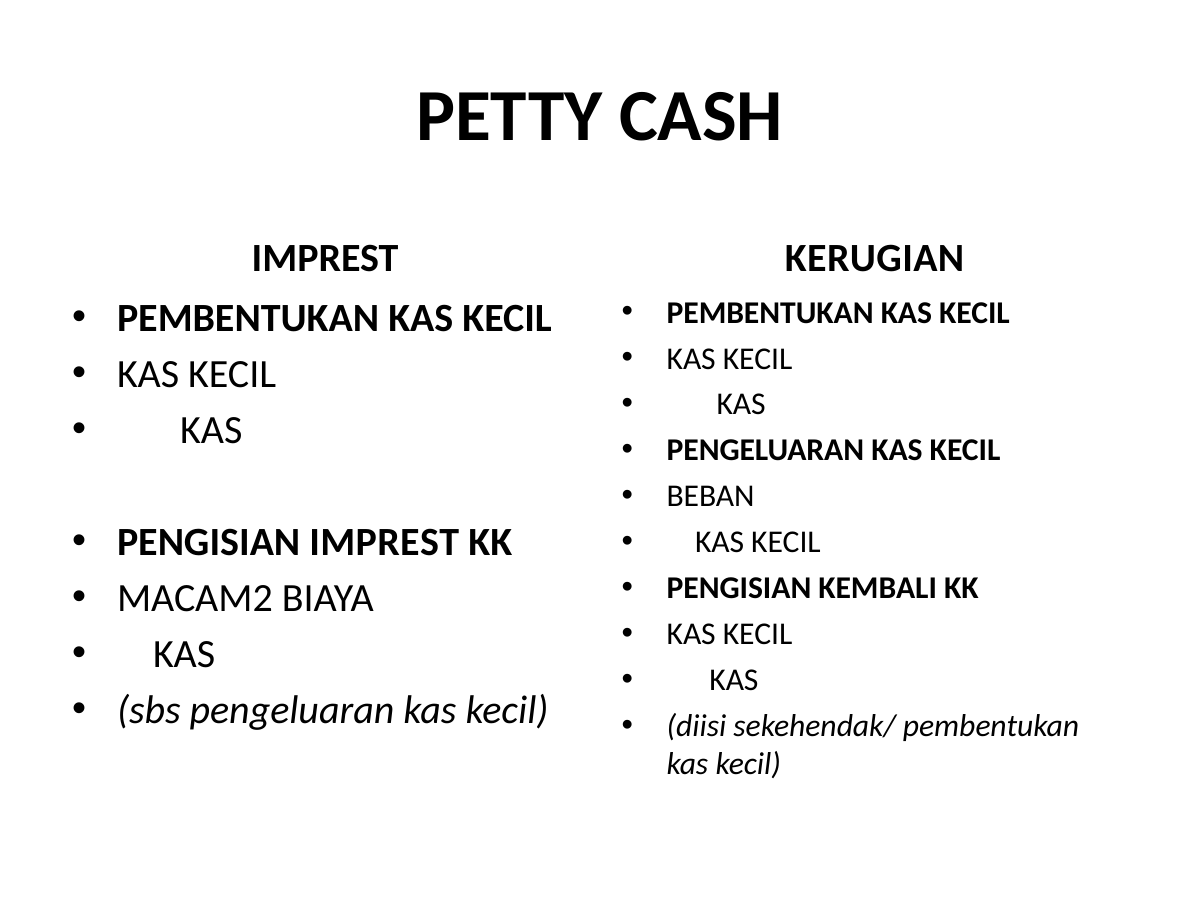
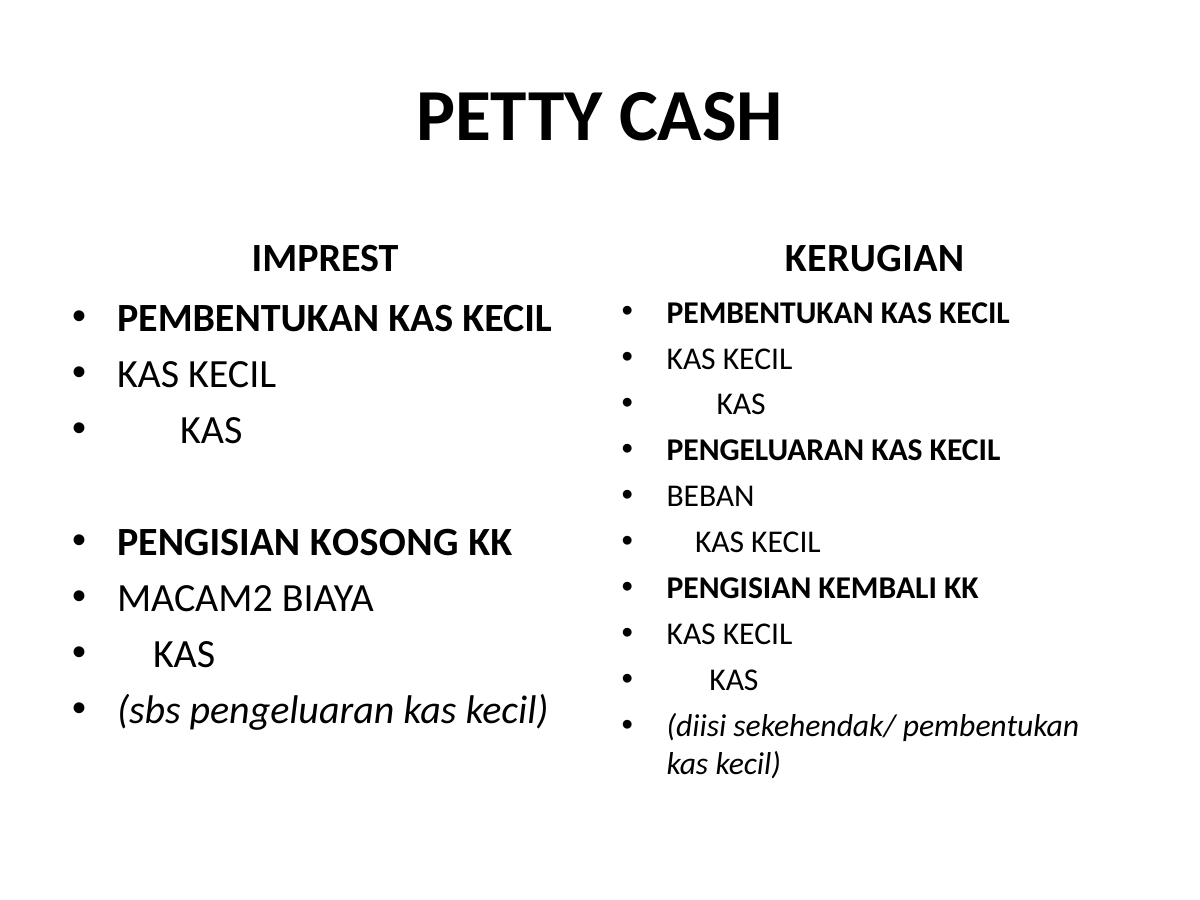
PENGISIAN IMPREST: IMPREST -> KOSONG (384, 542)
